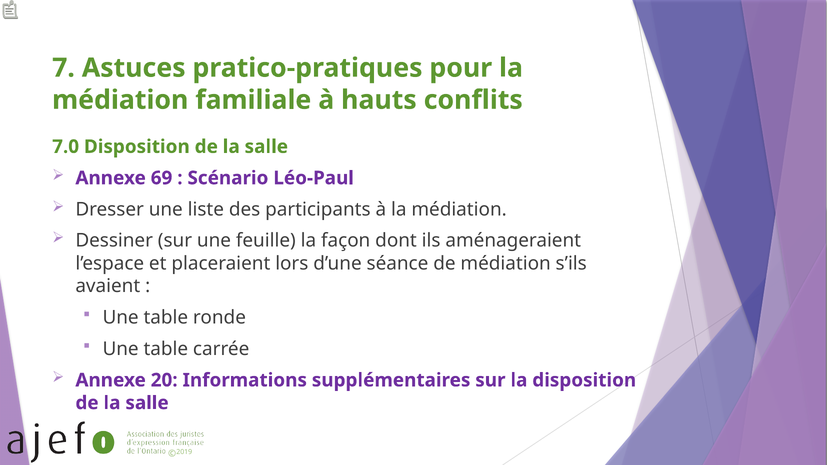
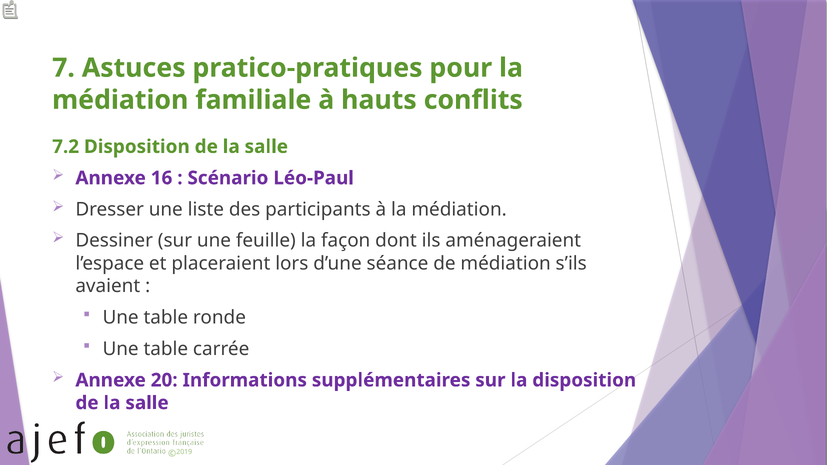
7.0: 7.0 -> 7.2 (66, 147)
69: 69 -> 16 (162, 178)
